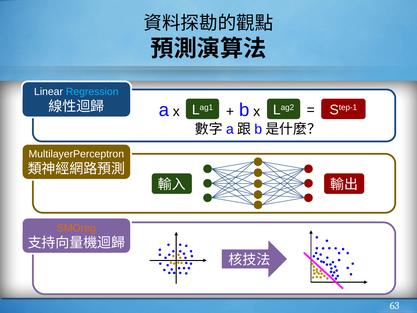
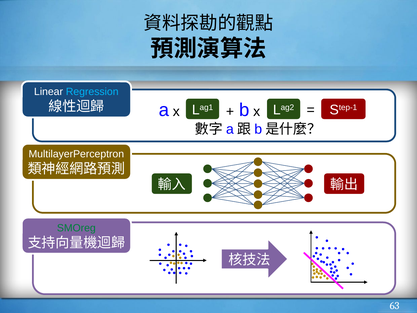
SMOreg colour: orange -> green (76, 228)
